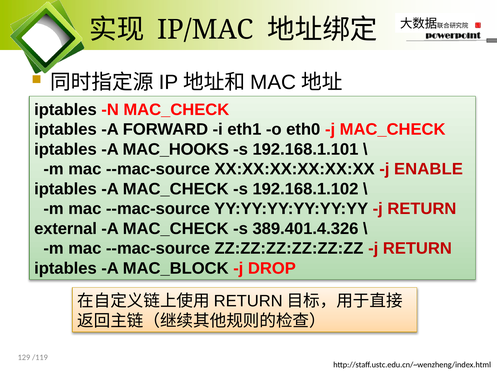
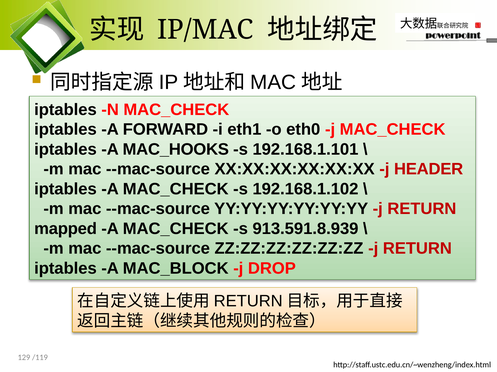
ENABLE: ENABLE -> HEADER (429, 170)
external: external -> mapped (66, 229)
389.401.4.326: 389.401.4.326 -> 913.591.8.939 (305, 229)
